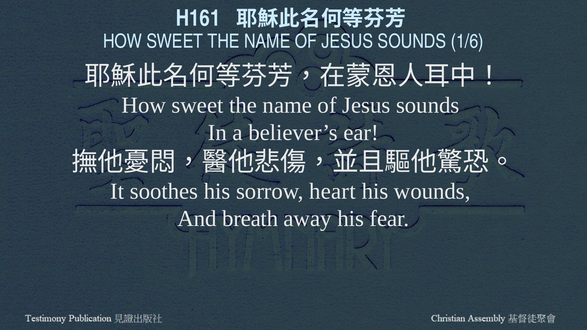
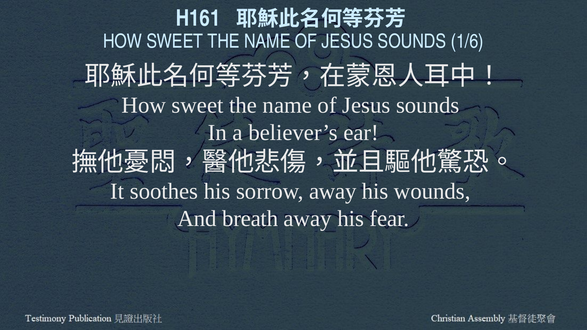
sorrow heart: heart -> away (333, 191)
